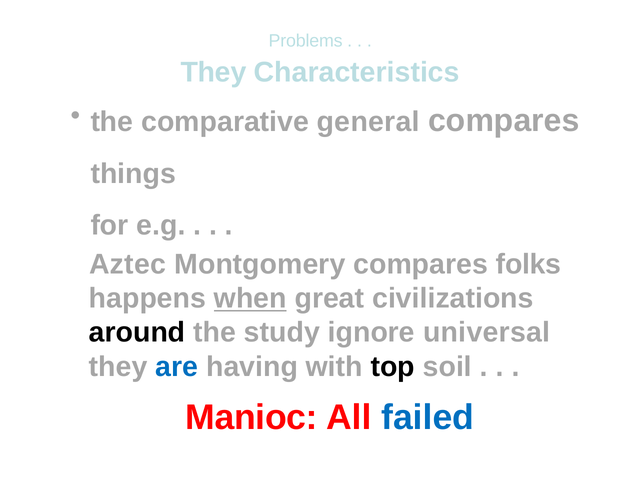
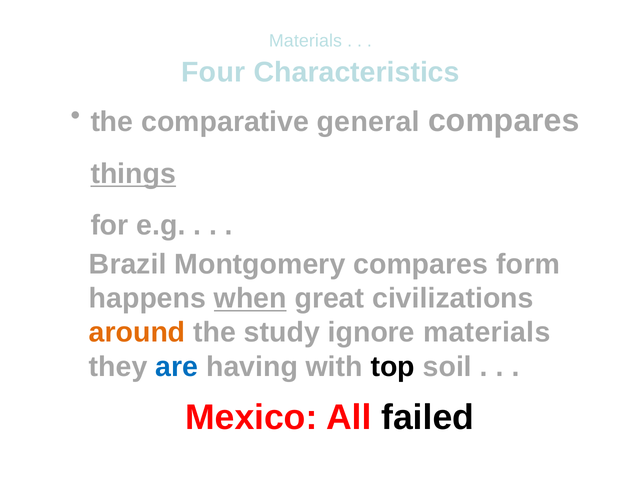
Problems: Problems -> Materials (305, 41)
They: They -> Four (213, 73)
things underline: none -> present (133, 174)
Aztec: Aztec -> Brazil (128, 264)
folks: folks -> form (528, 264)
around colour: black -> orange (137, 332)
ignore universal: universal -> materials (487, 332)
Manioc: Manioc -> Mexico (251, 417)
failed colour: blue -> black (428, 417)
